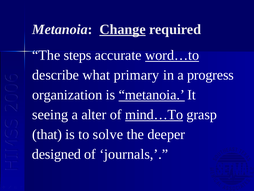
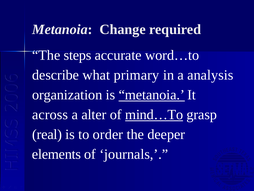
Change underline: present -> none (123, 29)
word…to underline: present -> none (172, 55)
progress: progress -> analysis (210, 75)
seeing: seeing -> across (50, 114)
that: that -> real (47, 134)
solve: solve -> order (108, 134)
designed: designed -> elements (56, 154)
